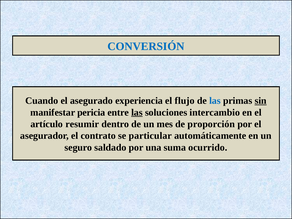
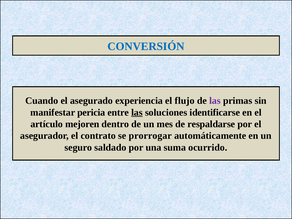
las colour: blue -> purple (215, 101)
sin underline: present -> none (261, 101)
intercambio: intercambio -> identificarse (215, 112)
resumir: resumir -> mejoren (82, 124)
proporción: proporción -> respaldarse (211, 124)
particular: particular -> prorrogar (150, 136)
